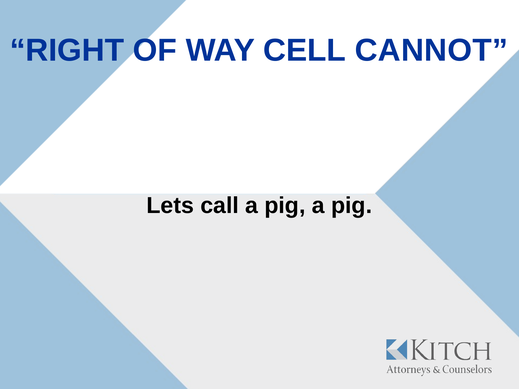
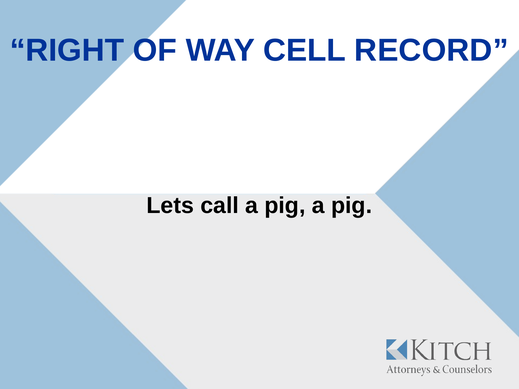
CANNOT: CANNOT -> RECORD (431, 50)
